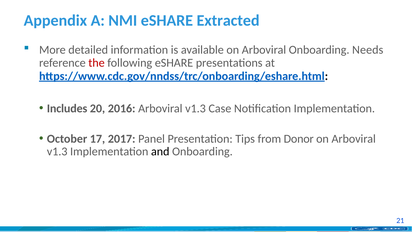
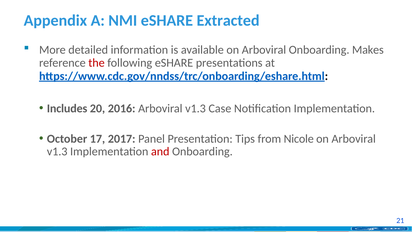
Needs: Needs -> Makes (368, 50)
Donor: Donor -> Nicole (299, 139)
and colour: black -> red (160, 152)
